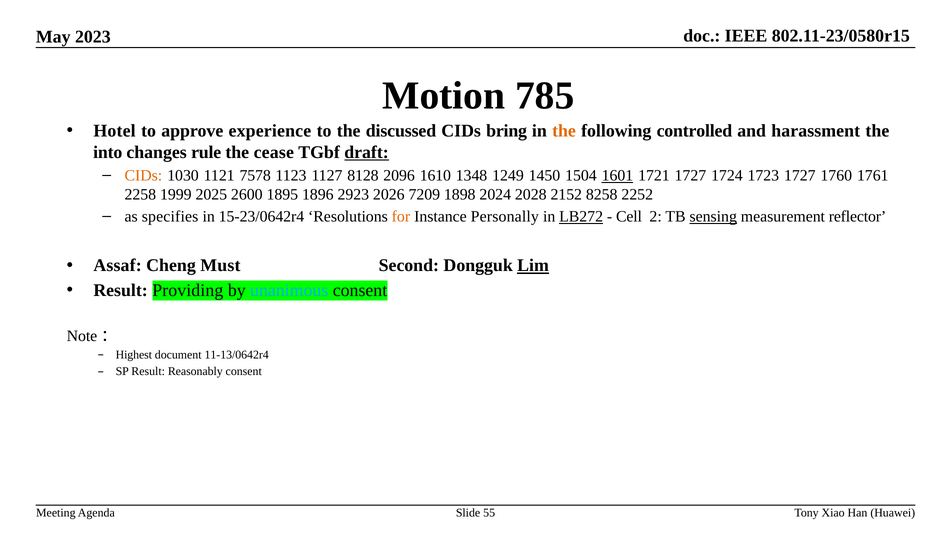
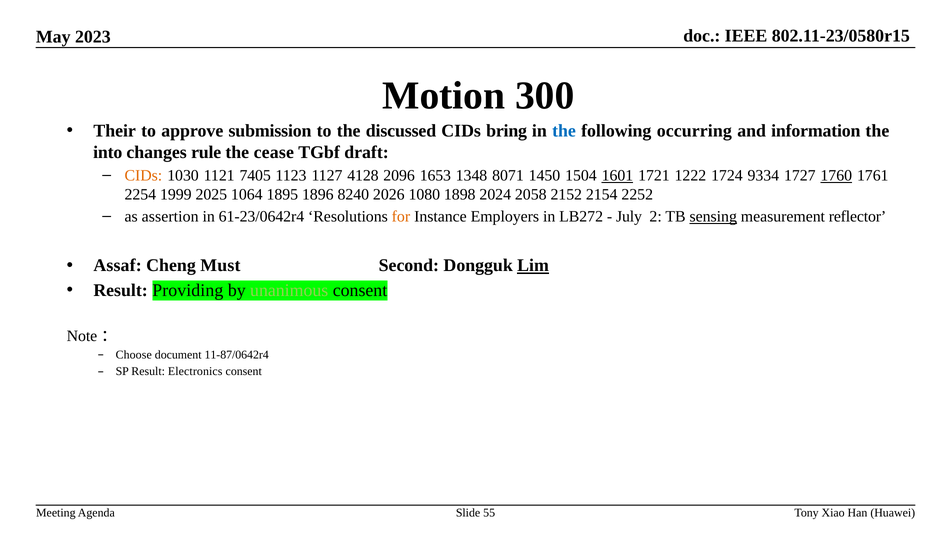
785: 785 -> 300 (545, 95)
Hotel: Hotel -> Their (115, 131)
experience: experience -> submission (270, 131)
the colour: orange -> blue (564, 131)
controlled: controlled -> occurring (694, 131)
harassment: harassment -> information (816, 131)
draft underline: present -> none (367, 152)
7578: 7578 -> 7405 (255, 175)
8128: 8128 -> 4128 (363, 175)
1610: 1610 -> 1653 (435, 175)
1249: 1249 -> 8071 (508, 175)
1721 1727: 1727 -> 1222 (690, 175)
1723: 1723 -> 9334 (763, 175)
1760 underline: none -> present (836, 175)
2258: 2258 -> 2254 (140, 194)
2600: 2600 -> 1064 (247, 194)
2923: 2923 -> 8240 (353, 194)
7209: 7209 -> 1080 (424, 194)
2028: 2028 -> 2058 (531, 194)
8258: 8258 -> 2154 (602, 194)
specifies: specifies -> assertion (170, 217)
15-23/0642r4: 15-23/0642r4 -> 61-23/0642r4 (261, 217)
Personally: Personally -> Employers (505, 217)
LB272 underline: present -> none (581, 217)
Cell: Cell -> July (629, 217)
unanimous colour: light blue -> light green (289, 291)
Highest: Highest -> Choose (134, 355)
11-13/0642r4: 11-13/0642r4 -> 11-87/0642r4 (237, 355)
Reasonably: Reasonably -> Electronics (195, 371)
